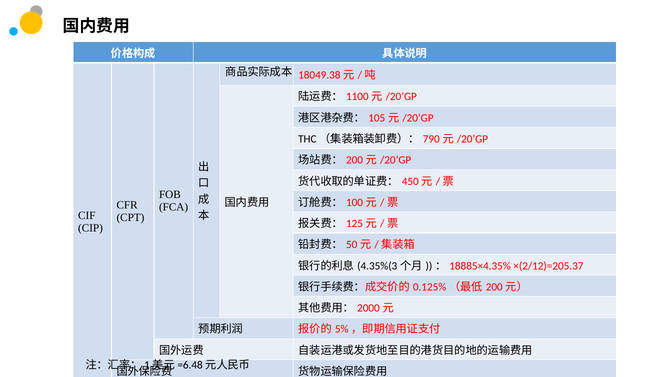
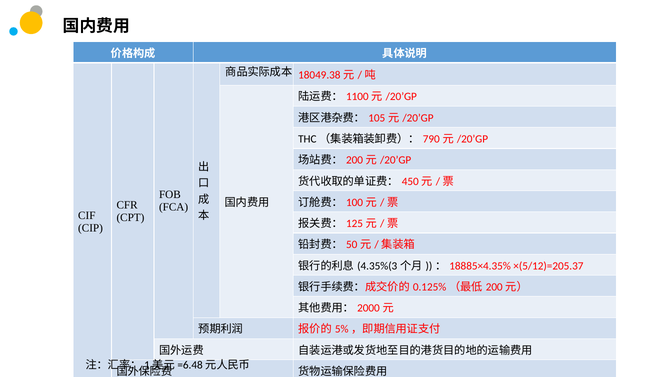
×(2/12)=205.37: ×(2/12)=205.37 -> ×(5/12)=205.37 (548, 266)
